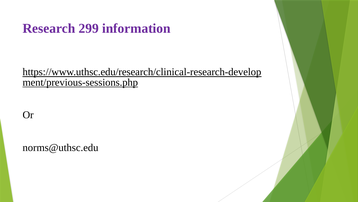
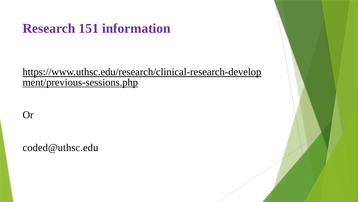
299: 299 -> 151 (89, 28)
norms@uthsc.edu: norms@uthsc.edu -> coded@uthsc.edu (60, 147)
